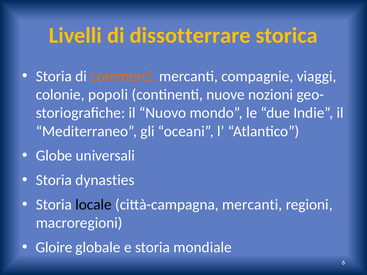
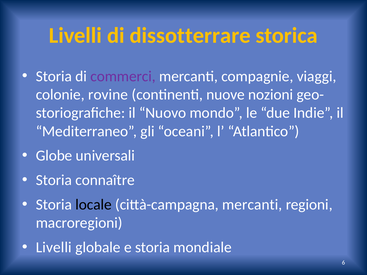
commerci colour: orange -> purple (123, 76)
popoli: popoli -> rovine (108, 95)
dynasties: dynasties -> connaître (105, 180)
Gloire: Gloire -> Livelli (54, 248)
